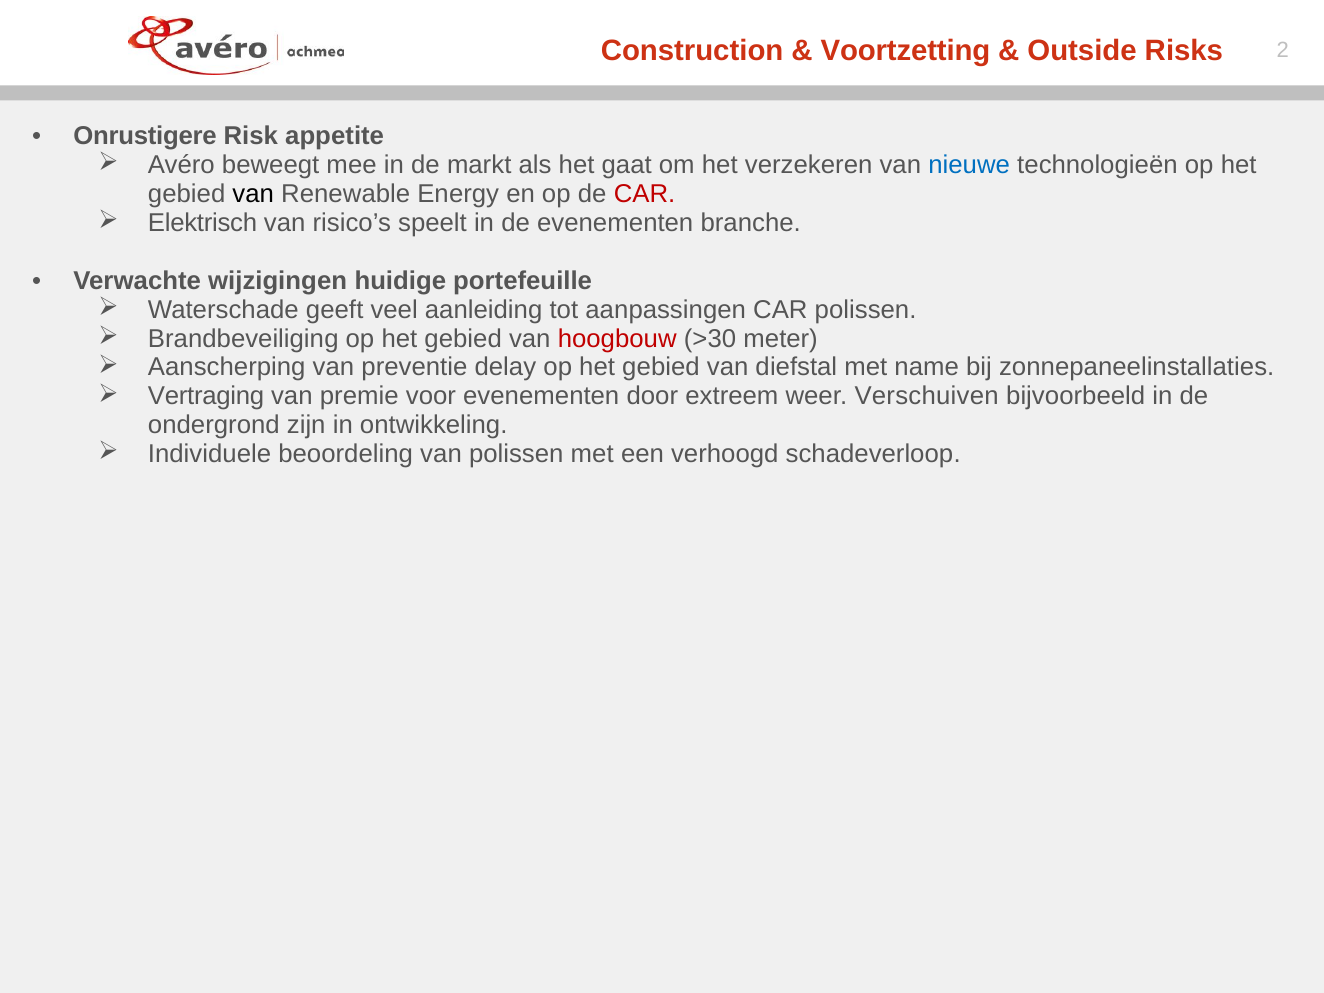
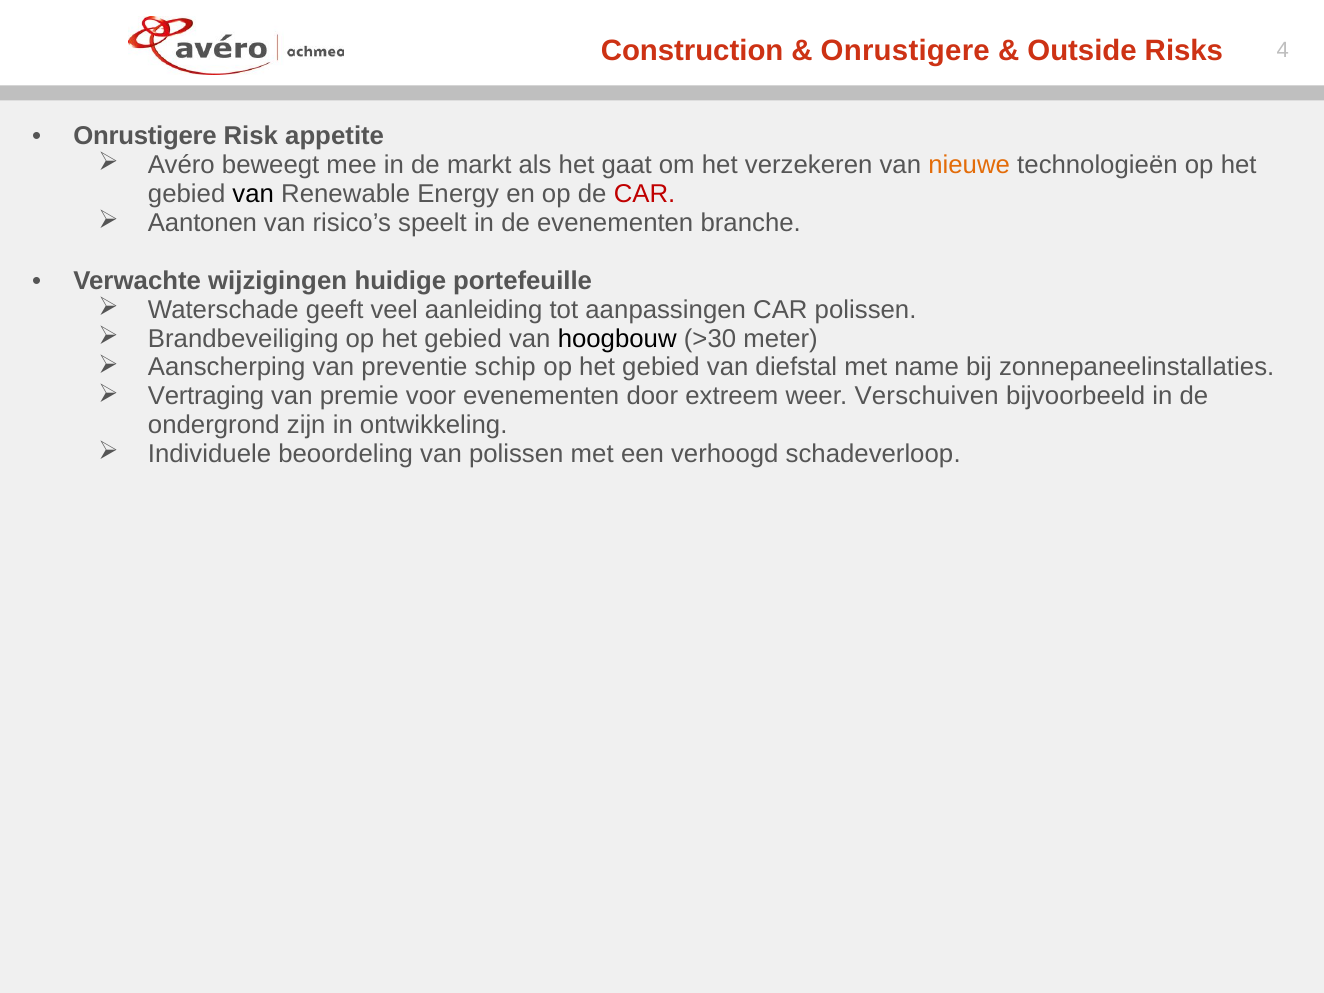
Voortzetting: Voortzetting -> Onrustigere (905, 50)
2: 2 -> 4 (1283, 51)
nieuwe colour: blue -> orange (969, 165)
Elektrisch: Elektrisch -> Aantonen (202, 223)
hoogbouw colour: red -> black (617, 339)
delay: delay -> schip (505, 367)
